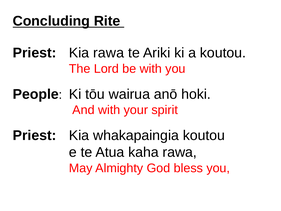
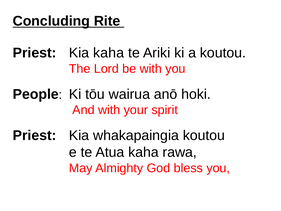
Kia rawa: rawa -> kaha (109, 53)
